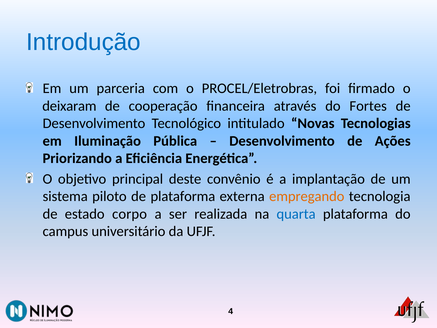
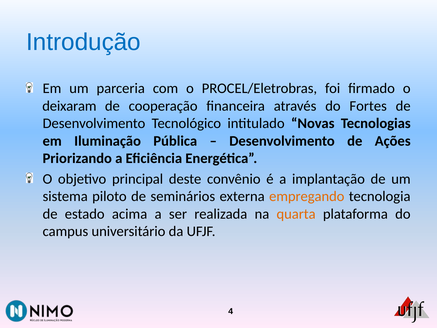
de plataforma: plataforma -> seminários (183, 196)
corpo: corpo -> acima (130, 214)
quarta colour: blue -> orange (296, 214)
